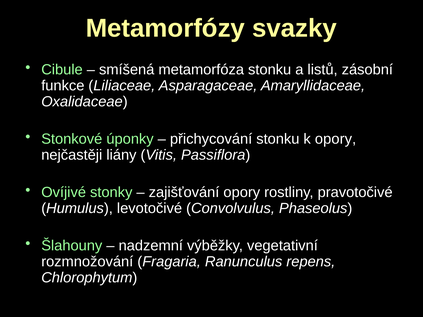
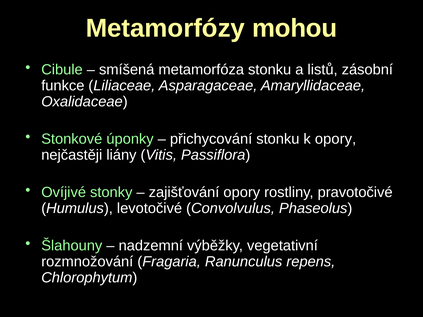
svazky: svazky -> mohou (295, 28)
